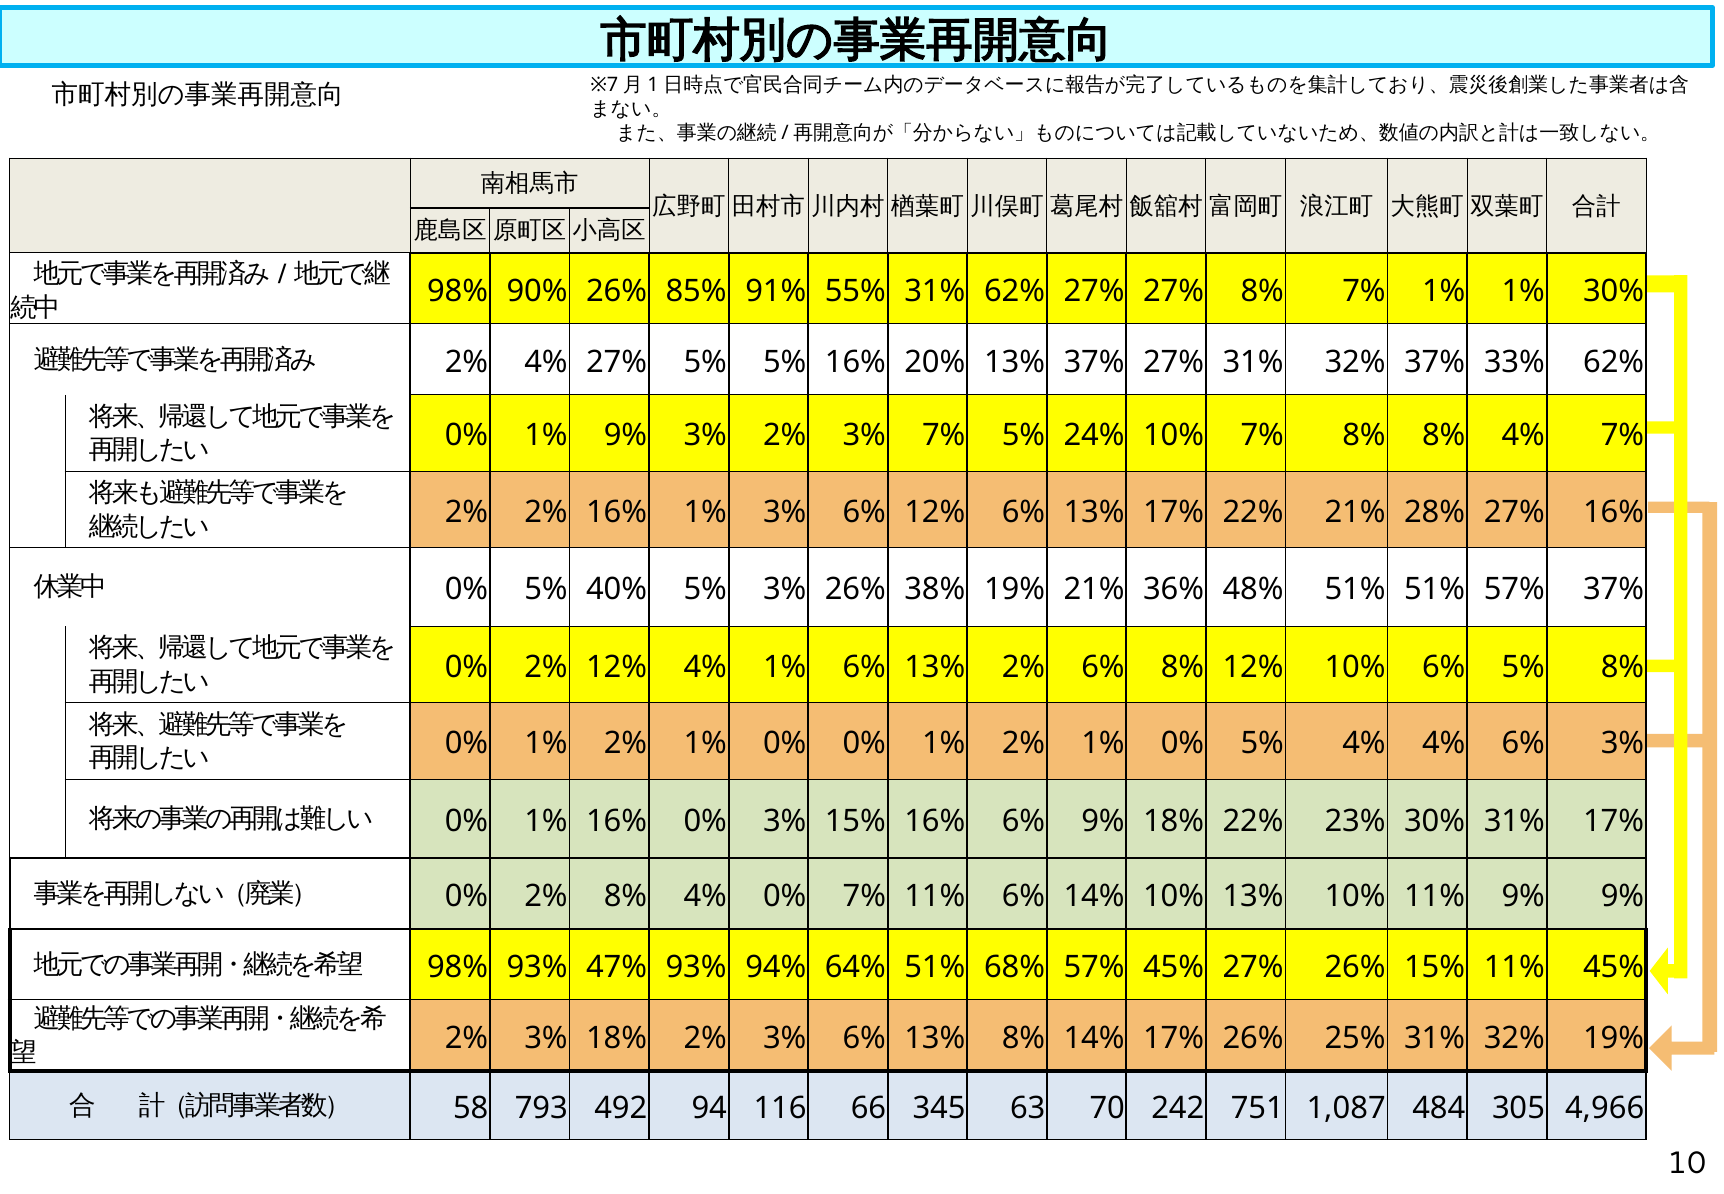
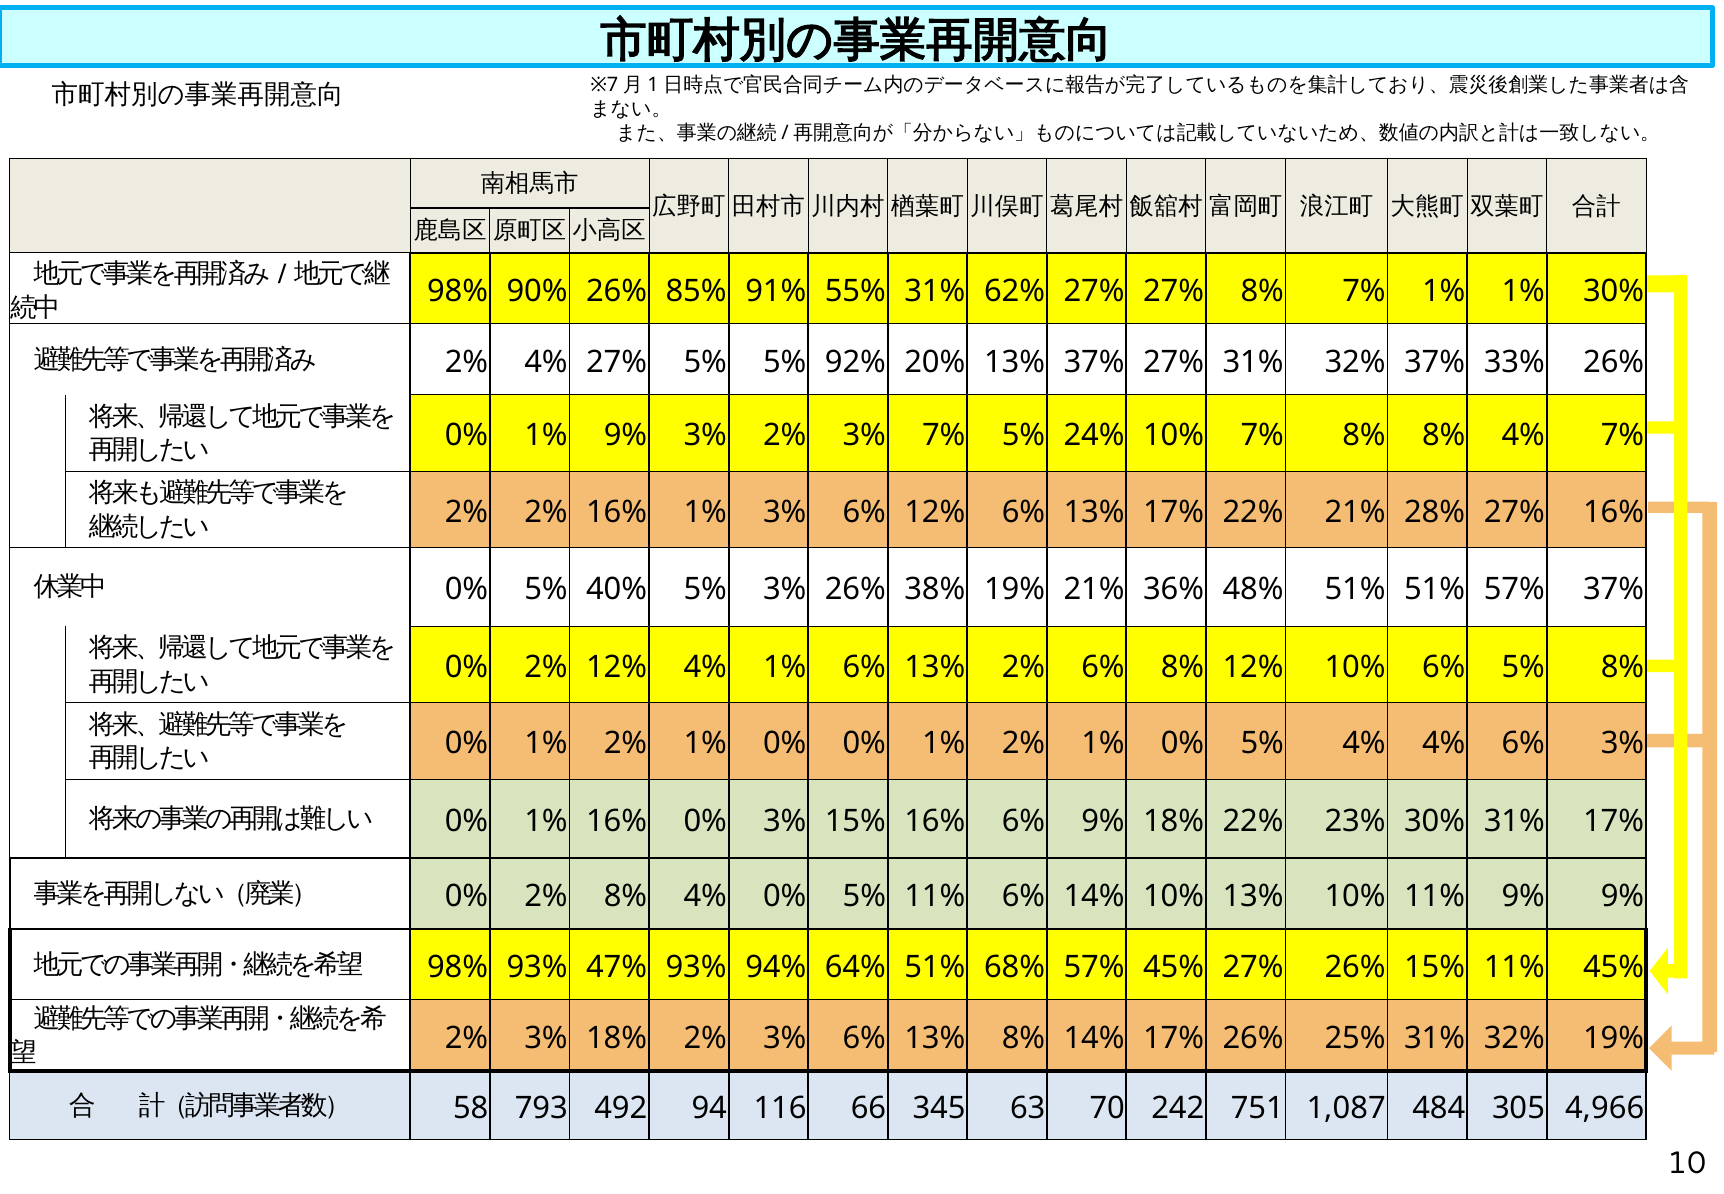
5% 16%: 16% -> 92% (855, 362)
33% 62%: 62% -> 26% (1614, 362)
4% 0% 7%: 7% -> 5% (864, 895)
